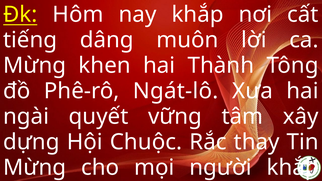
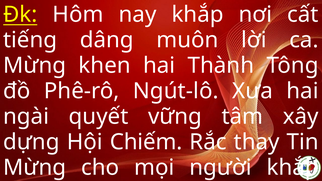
Ngát-lô: Ngát-lô -> Ngút-lô (176, 91)
Chuộc: Chuộc -> Chiếm (146, 142)
